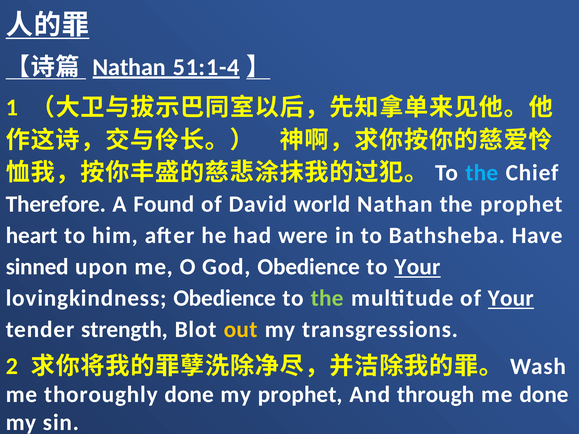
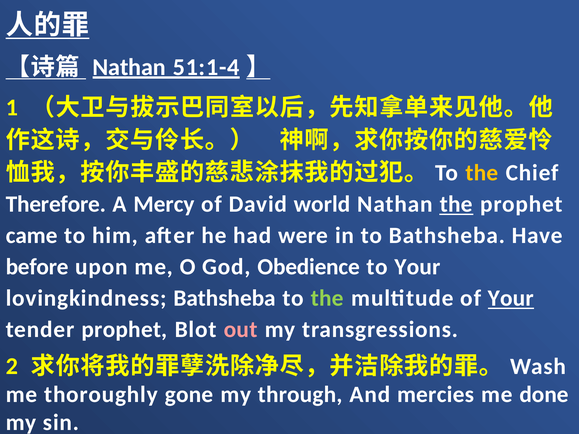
the colour: light blue -> yellow (482, 173)
Found: Found -> Mercy (164, 204)
the underline: none -> present (456, 204)
heart: heart -> came (32, 236)
sinned: sinned -> before (37, 267)
Your underline: present -> none (417, 267)
lovingkindness Obedience: Obedience -> Bathsheba (225, 298)
tender strength: strength -> prophet (124, 330)
out colour: yellow -> pink (241, 330)
thoroughly done: done -> gone (189, 395)
my prophet: prophet -> through (300, 395)
through: through -> mercies (436, 395)
